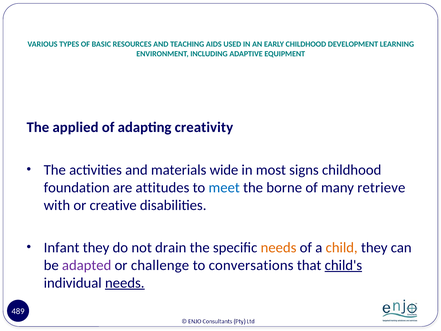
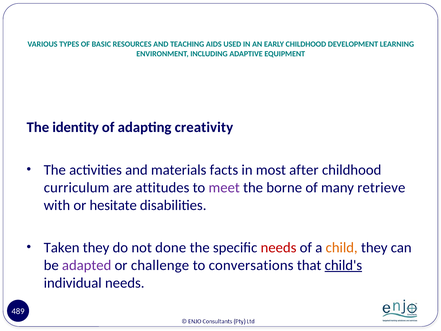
applied: applied -> identity (76, 127)
wide: wide -> facts (224, 170)
signs: signs -> after (304, 170)
foundation: foundation -> curriculum (77, 187)
meet colour: blue -> purple (224, 187)
creative: creative -> hesitate (113, 205)
Infant: Infant -> Taken (62, 247)
drain: drain -> done (171, 247)
needs colour: orange -> red (279, 247)
needs underline: present -> none (125, 283)
